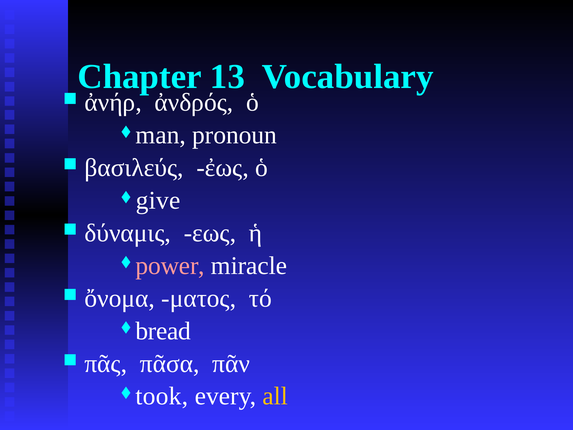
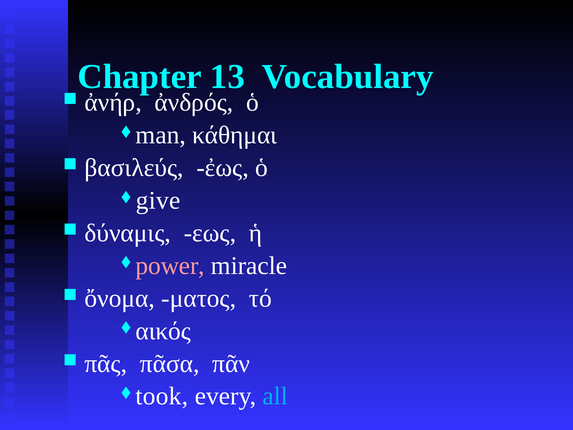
pronoun: pronoun -> κάθημαι (235, 135)
bread: bread -> αικός (163, 331)
all colour: yellow -> light blue (275, 396)
